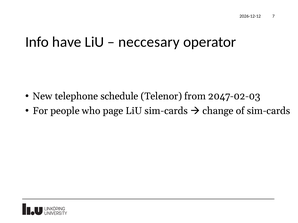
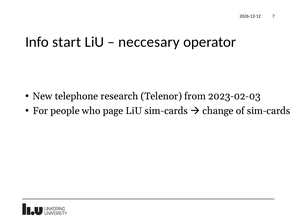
have: have -> start (67, 42)
schedule: schedule -> research (119, 97)
2047-02-03: 2047-02-03 -> 2023-02-03 (234, 97)
